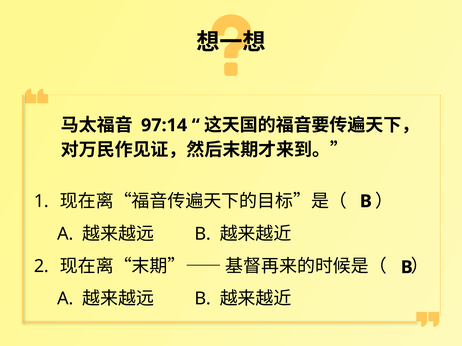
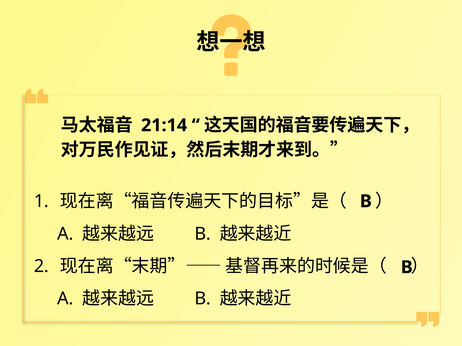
97:14: 97:14 -> 21:14 (164, 125)
